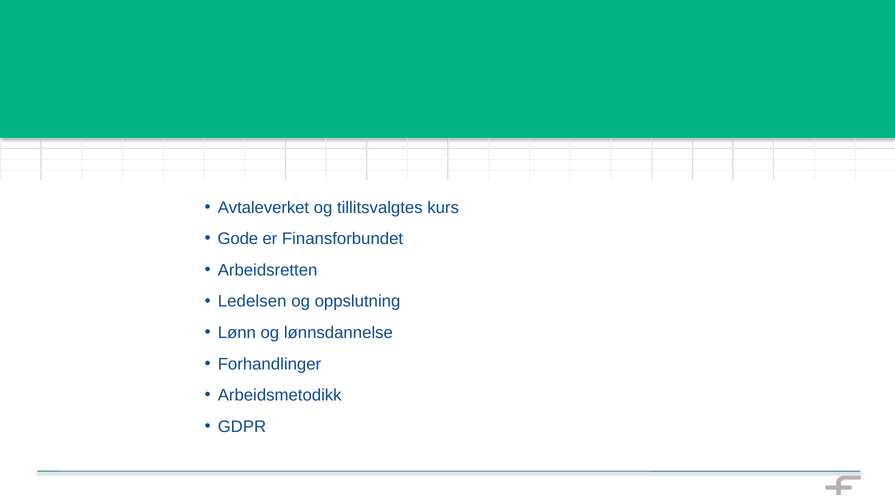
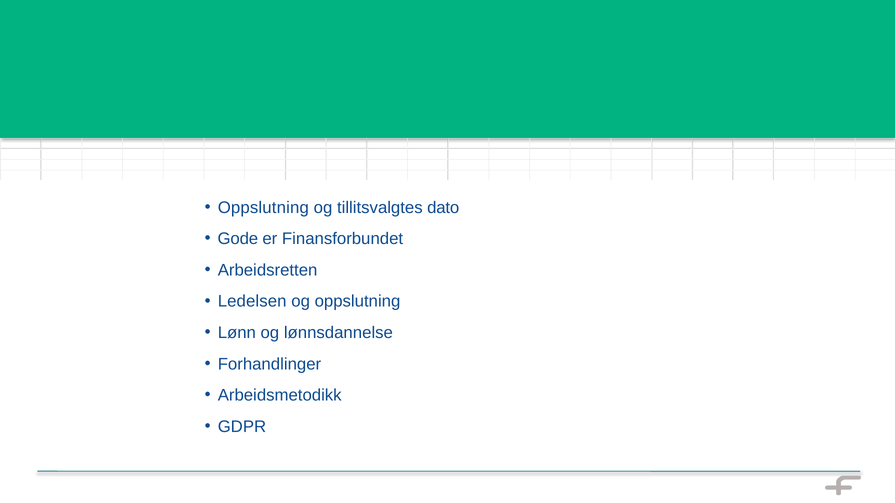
Avtaleverket: Avtaleverket -> Oppslutning (263, 208)
kurs: kurs -> dato (443, 208)
